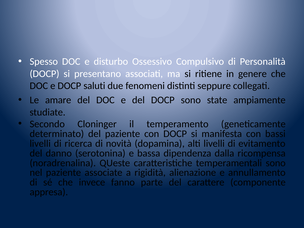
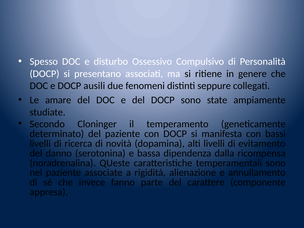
saluti: saluti -> ausili (94, 86)
